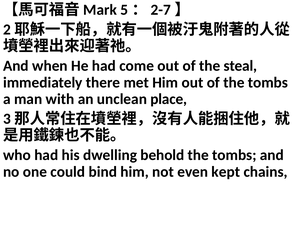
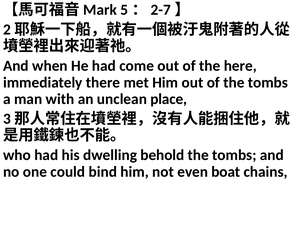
steal: steal -> here (240, 66)
kept: kept -> boat (226, 171)
